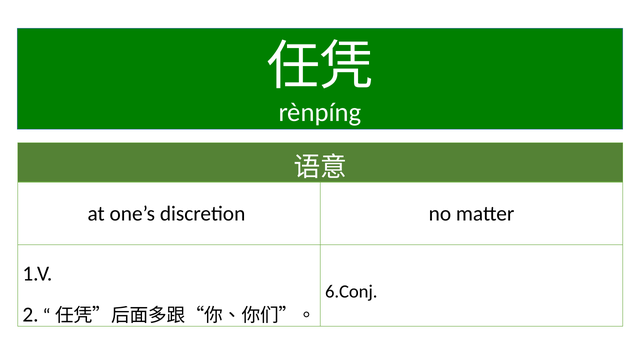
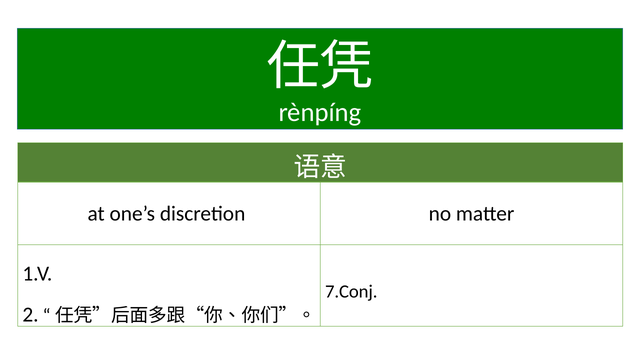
6.Conj: 6.Conj -> 7.Conj (351, 292)
